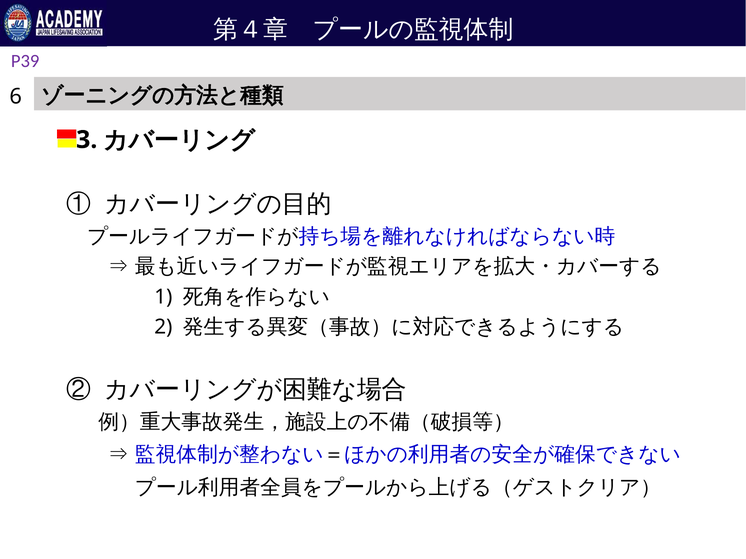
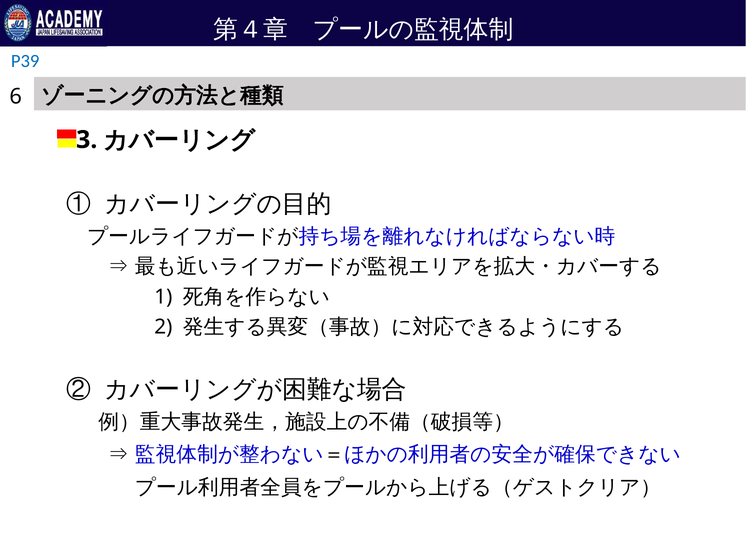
P39 colour: purple -> blue (25, 61)
